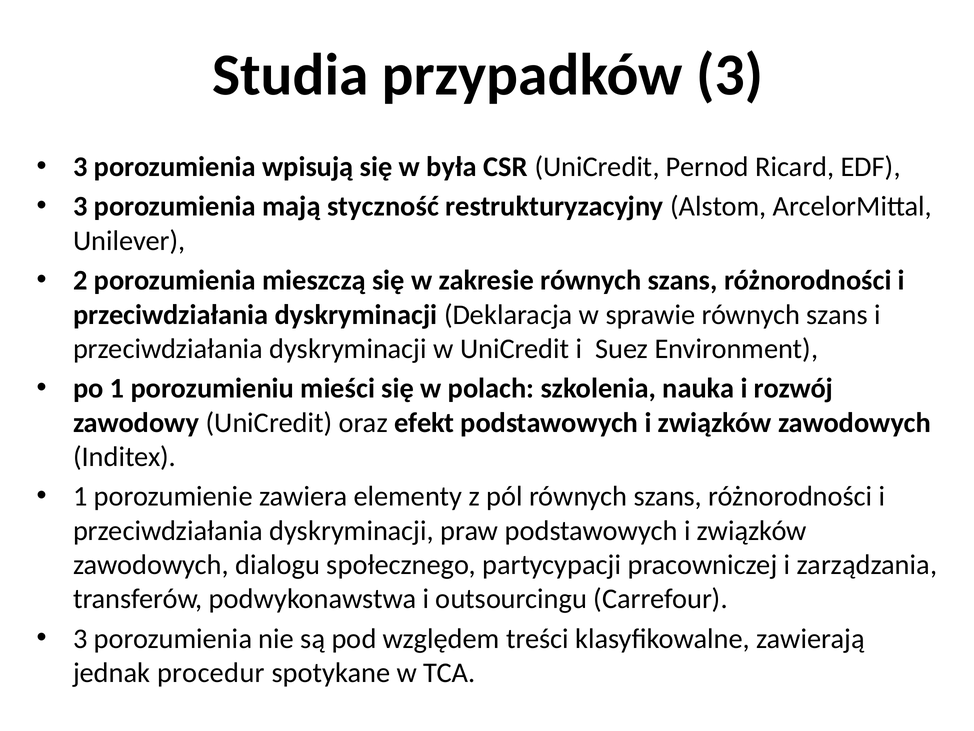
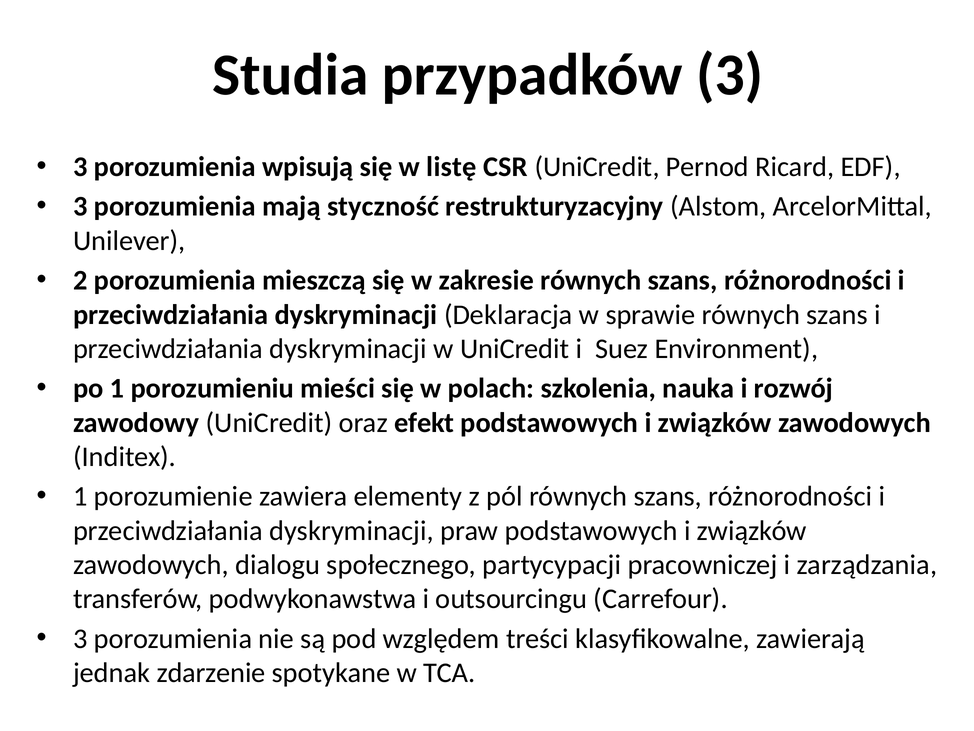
była: była -> listę (451, 167)
procedur: procedur -> zdarzenie (211, 672)
